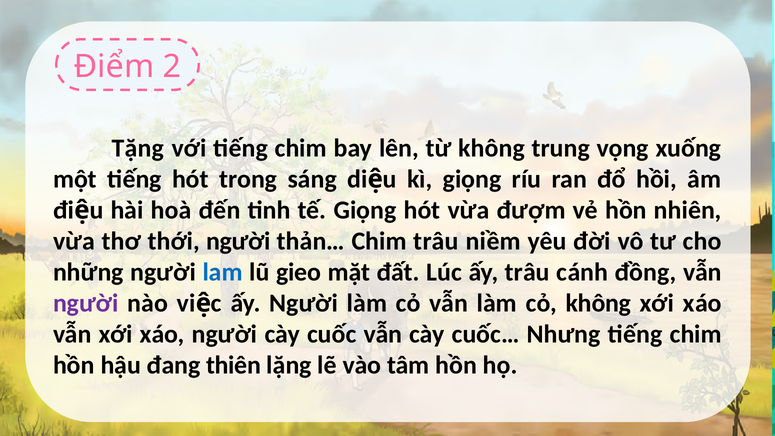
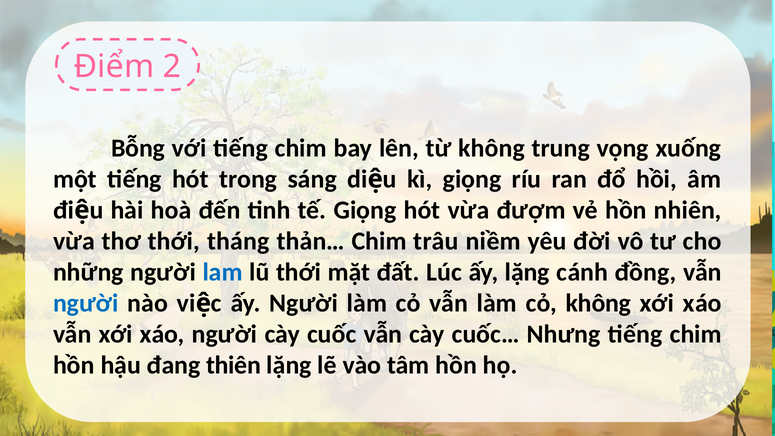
Tặng: Tặng -> Bỗng (138, 148)
thới người: người -> tháng (238, 241)
lũ gieo: gieo -> thới (299, 272)
ấy trâu: trâu -> lặng (527, 272)
người colour: purple -> blue (86, 303)
